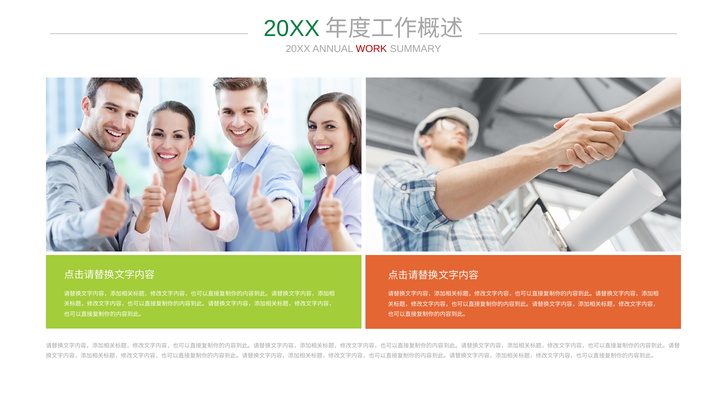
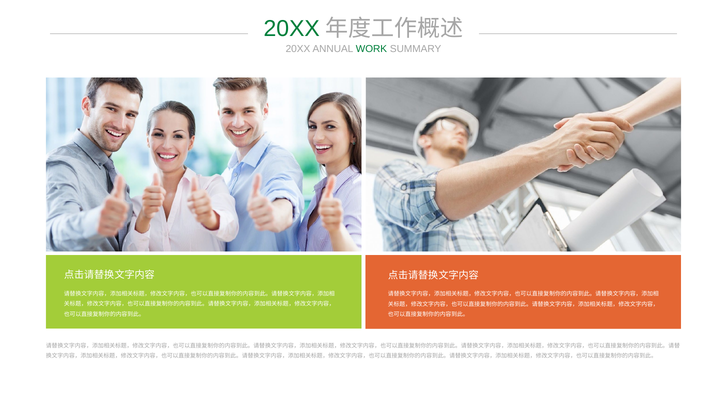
WORK colour: red -> green (371, 49)
